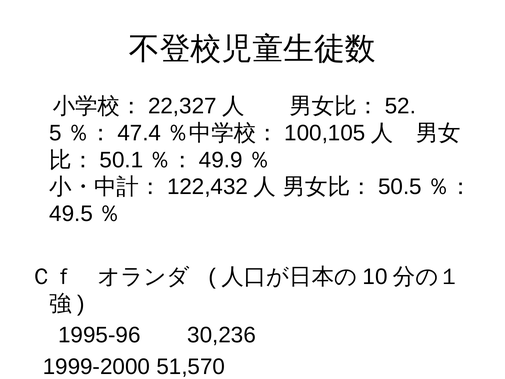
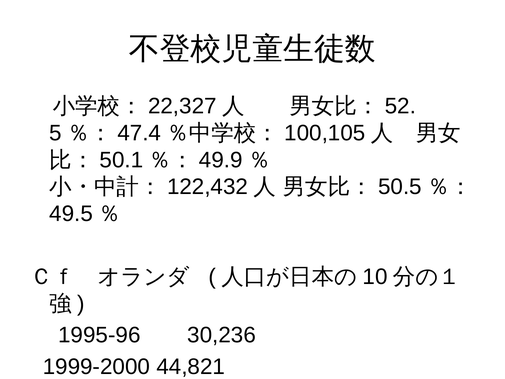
51,570: 51,570 -> 44,821 (191, 366)
